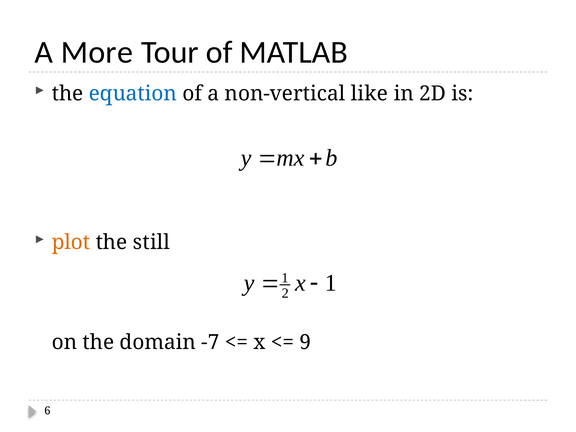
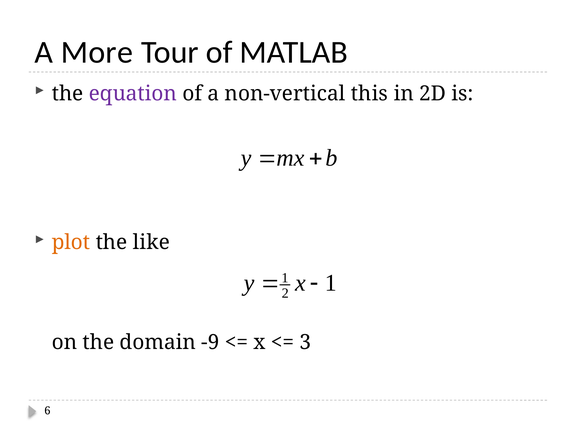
equation colour: blue -> purple (133, 94)
like: like -> this (369, 94)
still: still -> like (151, 242)
-7: -7 -> -9 (210, 342)
9: 9 -> 3 (305, 342)
